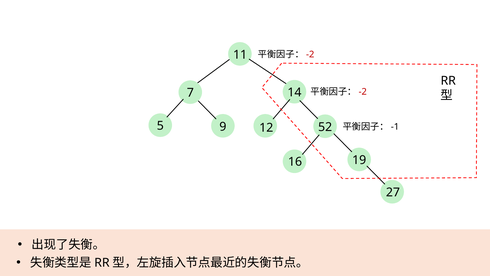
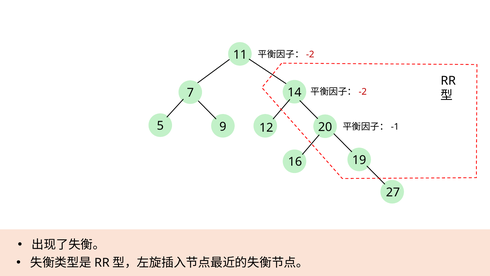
52: 52 -> 20 (325, 127)
